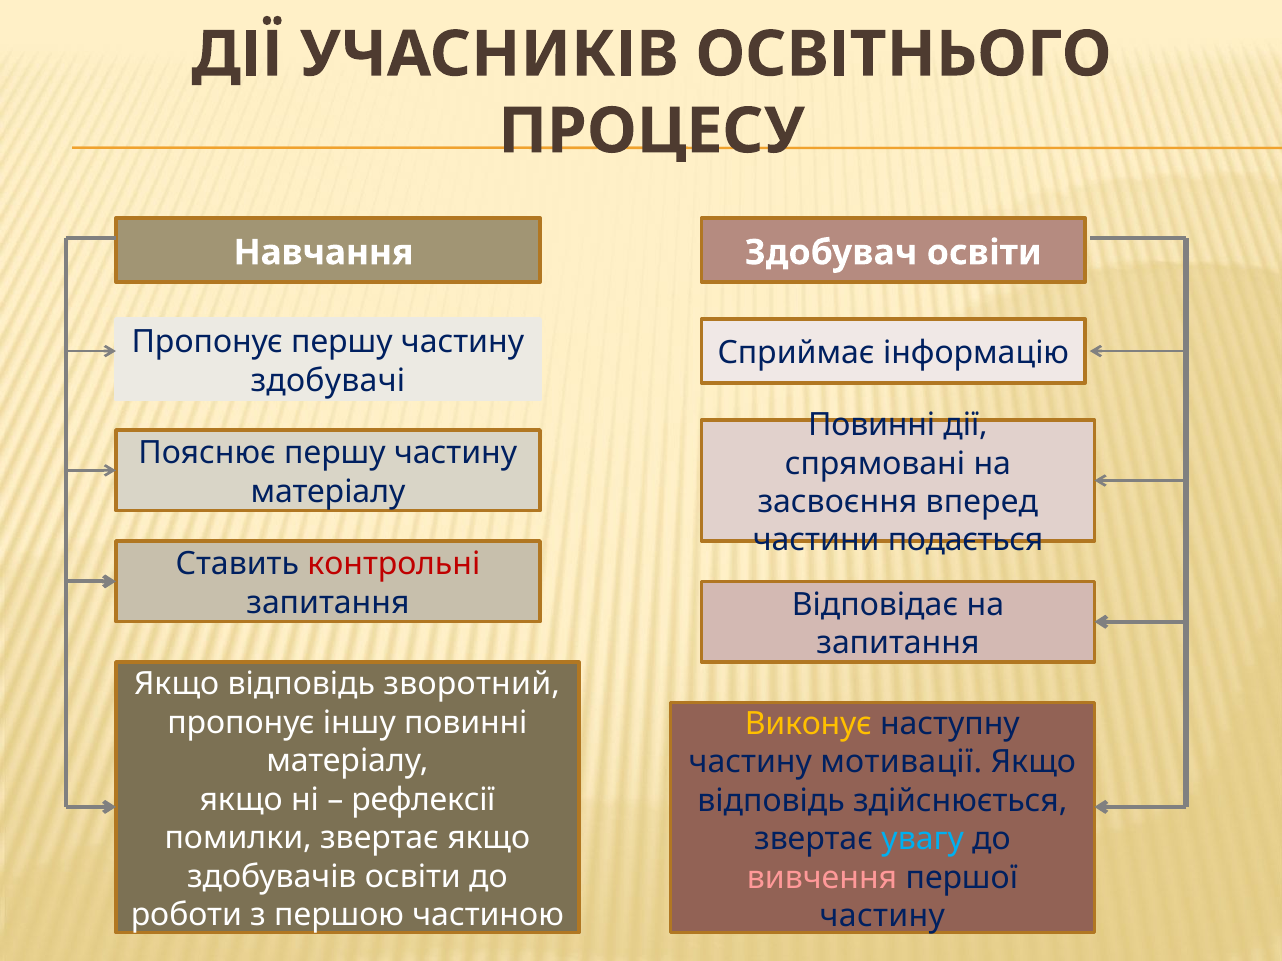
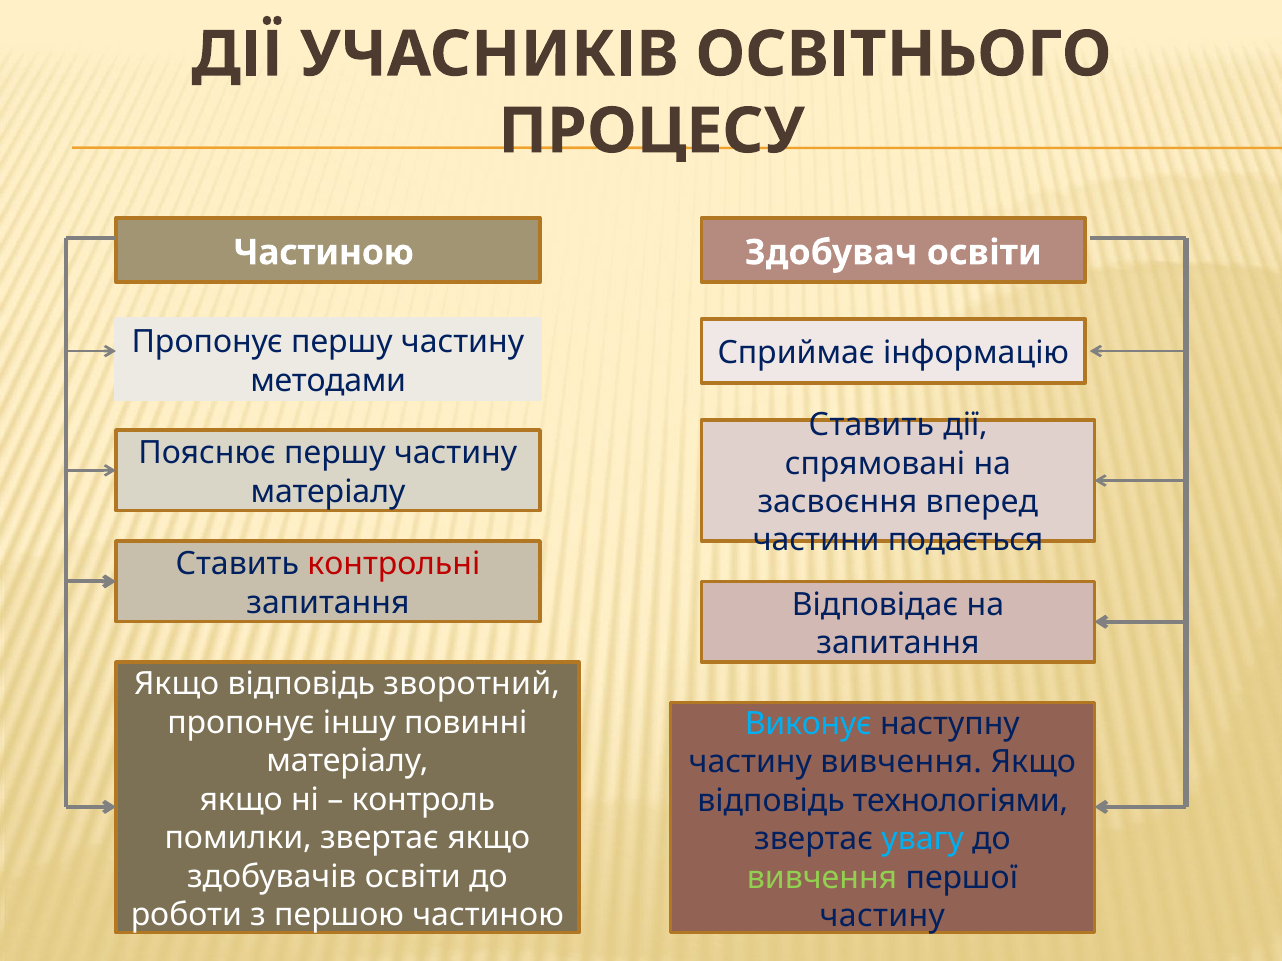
Навчання: Навчання -> Частиною (323, 253)
здобувачі: здобувачі -> методами (328, 381)
Повинні: Повинні -> Ставить (871, 425)
Виконує colour: yellow -> light blue (808, 724)
частину мотивації: мотивації -> вивчення (901, 763)
рефлексії: рефлексії -> контроль (423, 800)
здійснюється: здійснюється -> технологіями (960, 801)
вивчення colour: pink -> light green (822, 878)
